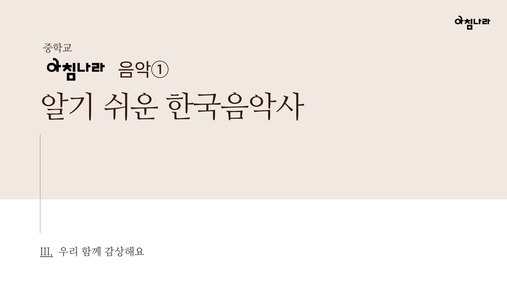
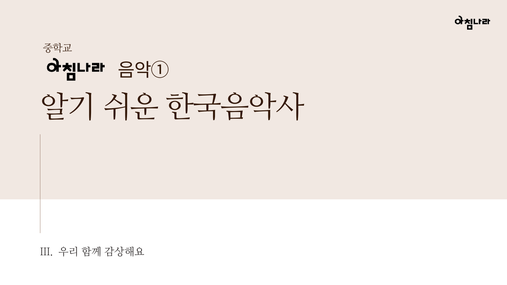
III underline: present -> none (47, 252)
